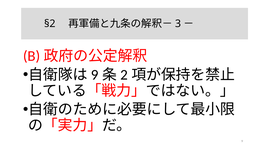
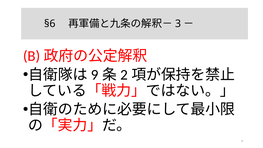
§2: §2 -> §6 (50, 24)
